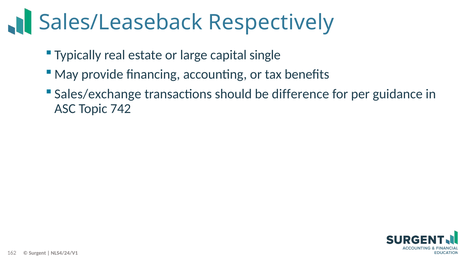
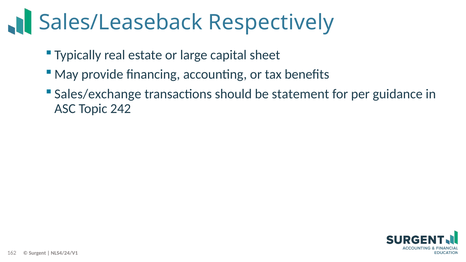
single: single -> sheet (265, 55)
difference: difference -> statement (300, 94)
742: 742 -> 242 (121, 109)
